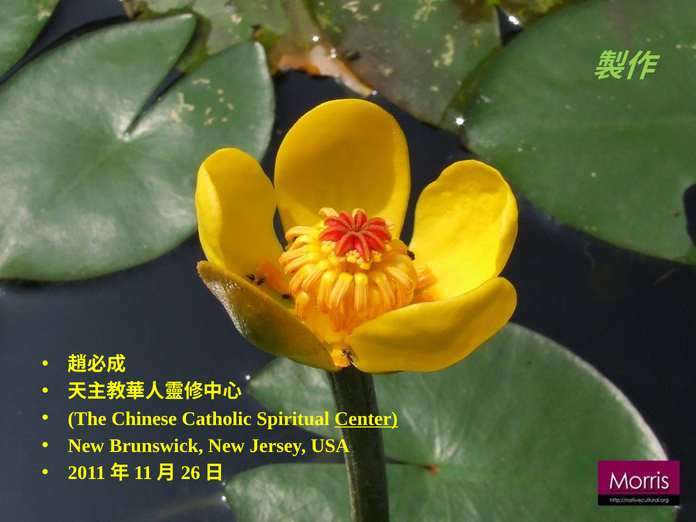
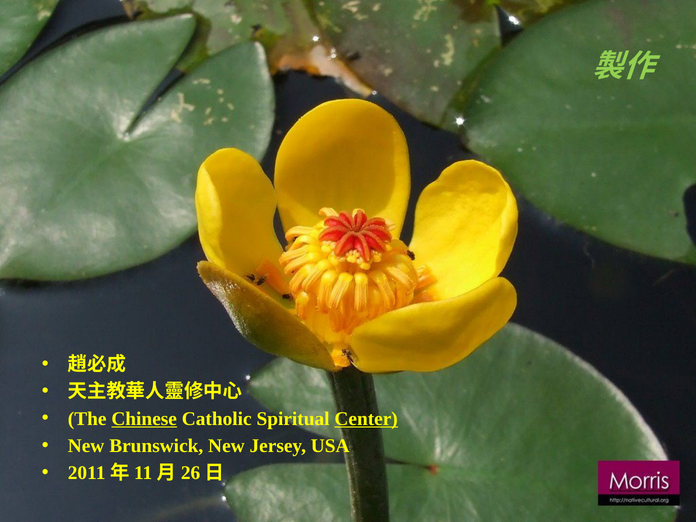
Chinese underline: none -> present (144, 419)
